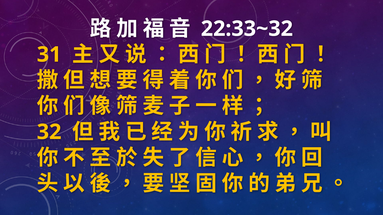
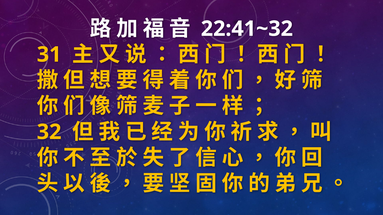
22:33~32: 22:33~32 -> 22:41~32 (247, 29)
